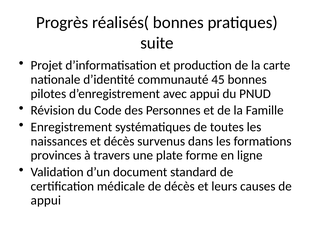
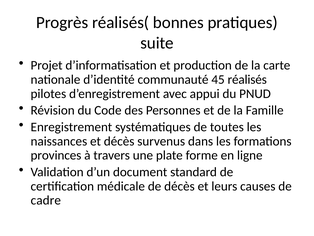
45 bonnes: bonnes -> réalisés (247, 79)
appui: appui -> cadre (46, 200)
